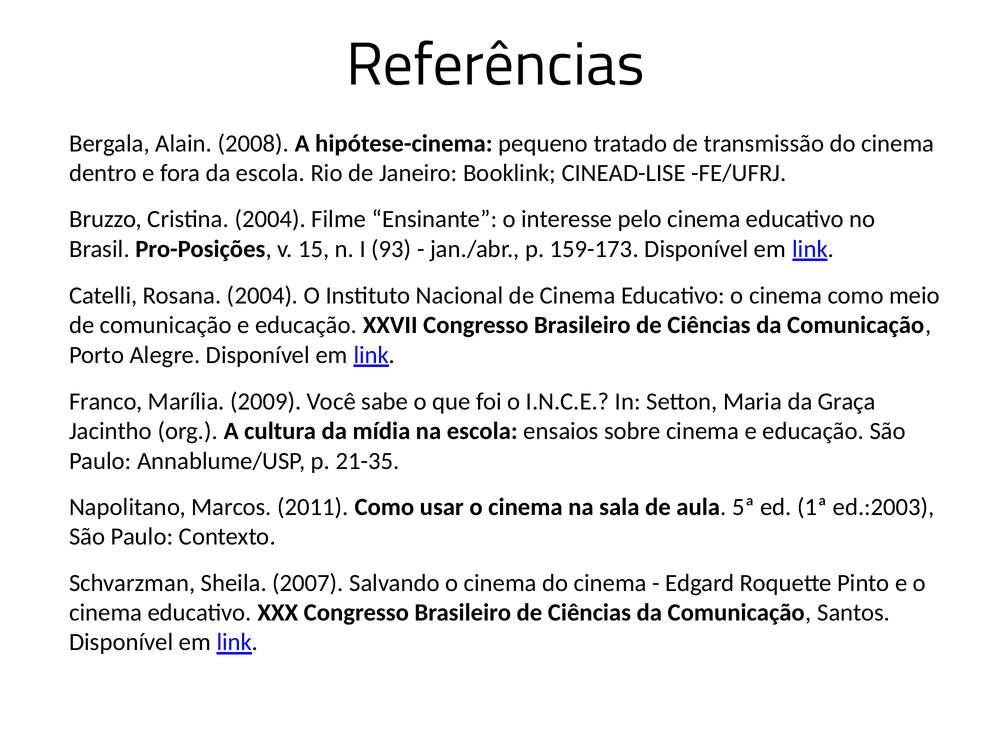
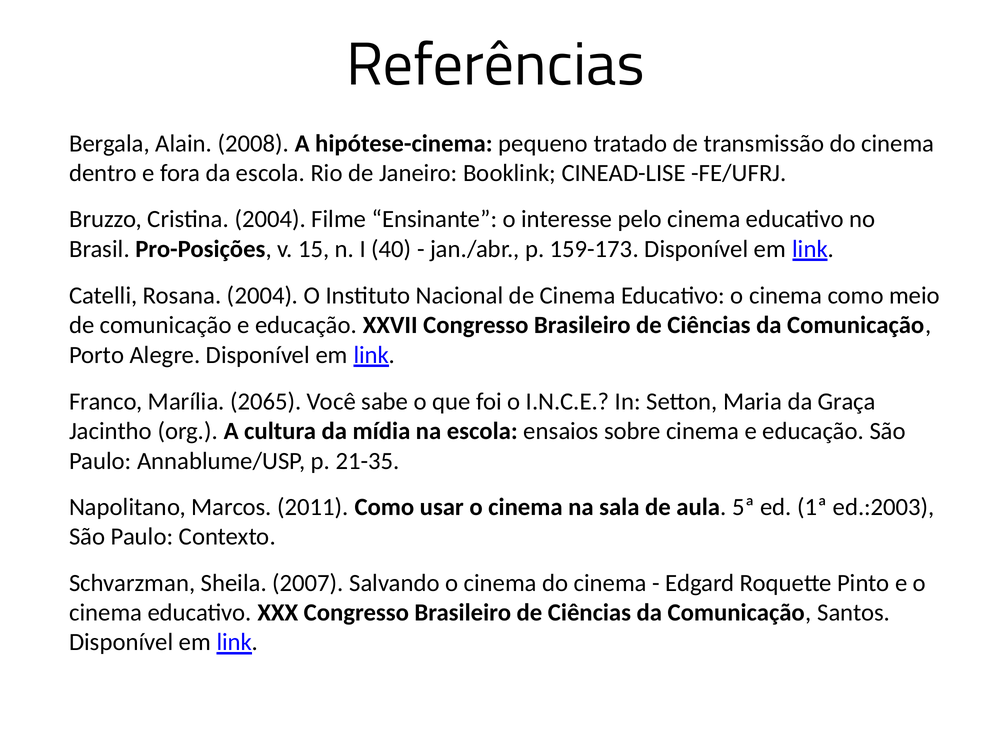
93: 93 -> 40 (391, 249)
2009: 2009 -> 2065 (266, 401)
